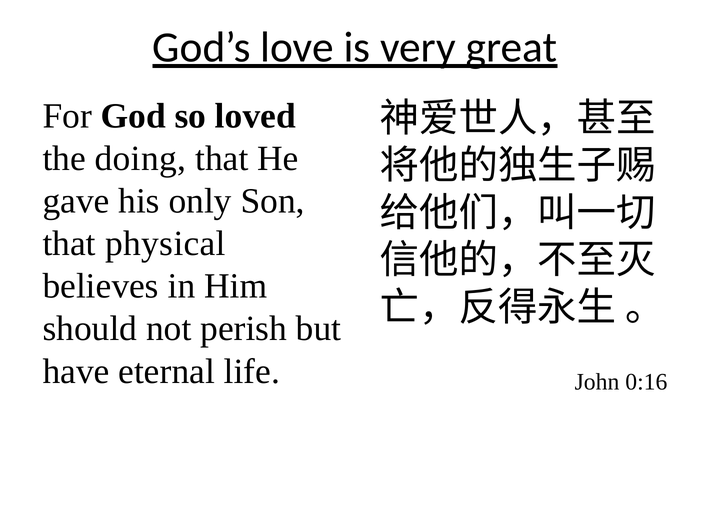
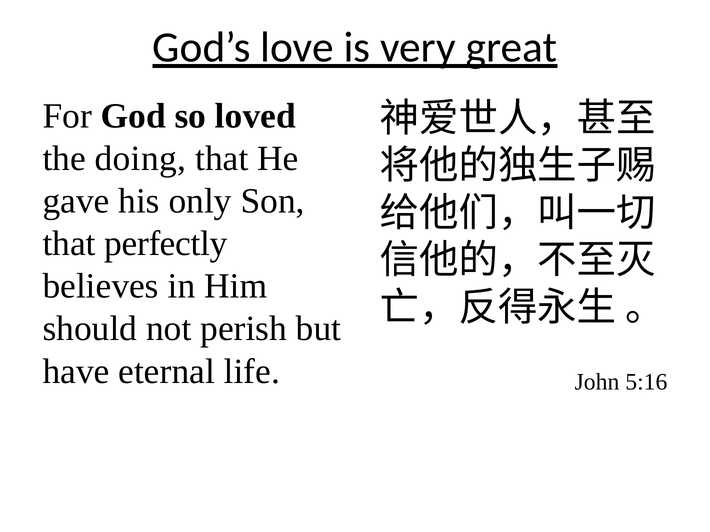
physical: physical -> perfectly (166, 244)
0:16: 0:16 -> 5:16 (646, 382)
